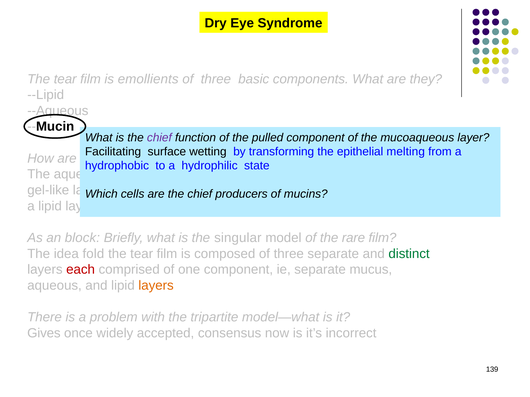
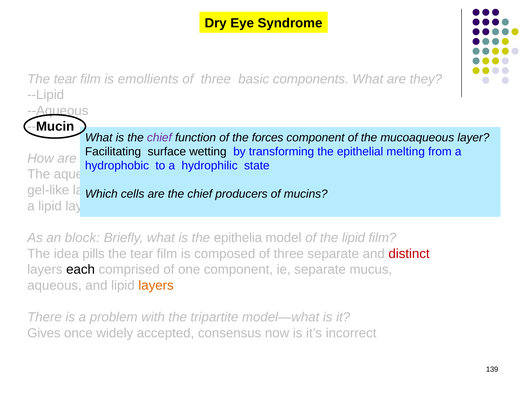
pulled: pulled -> forces (268, 138)
singular: singular -> epithelia (238, 238)
the rare: rare -> lipid (353, 238)
fold: fold -> pills (94, 254)
distinct colour: green -> red (409, 254)
each colour: red -> black (81, 270)
